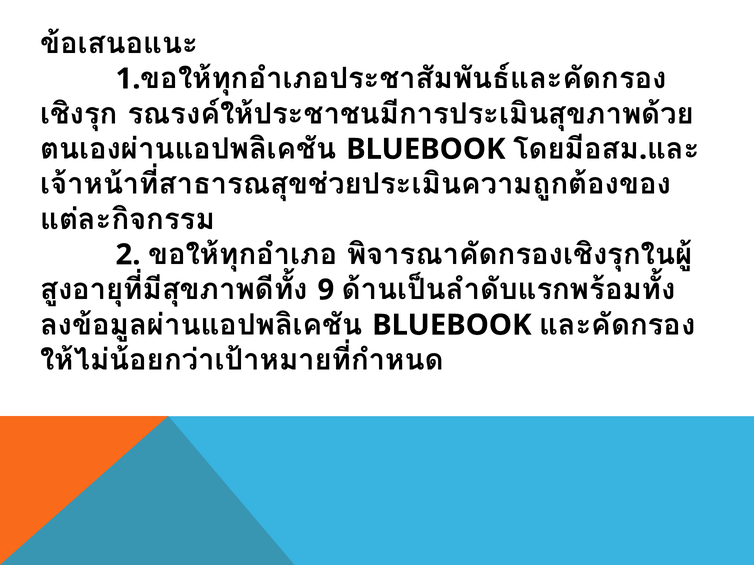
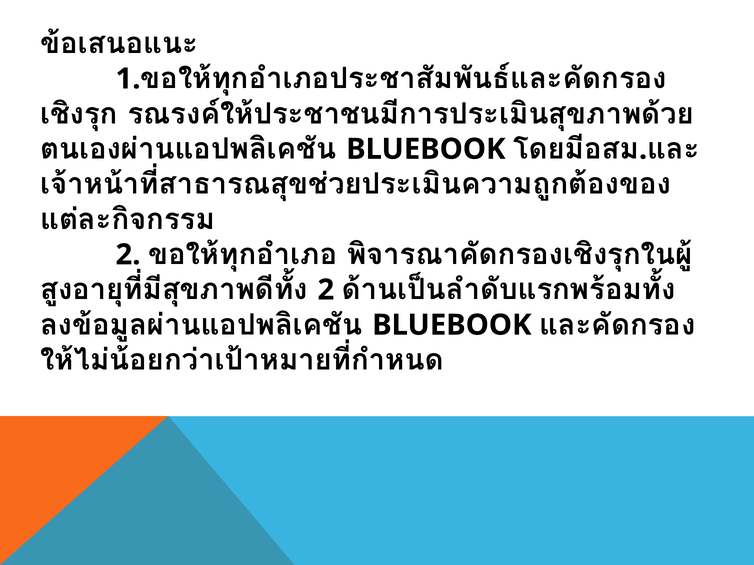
9: 9 -> 2 (326, 290)
